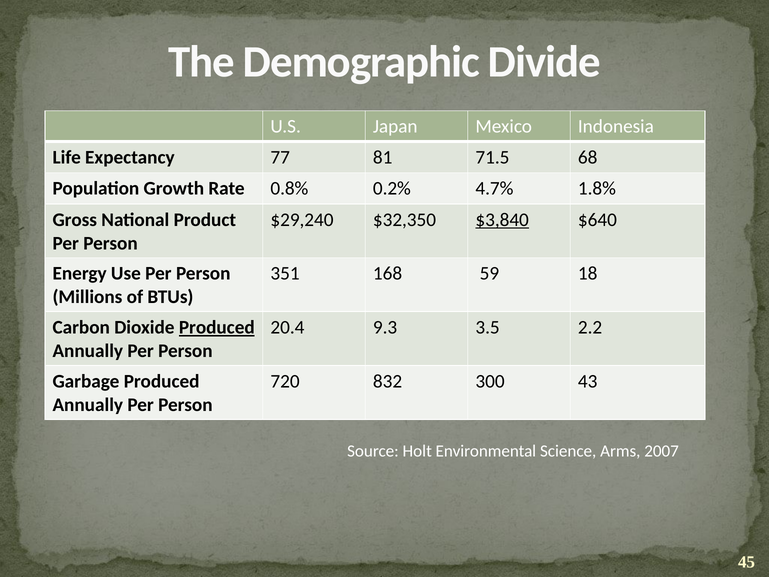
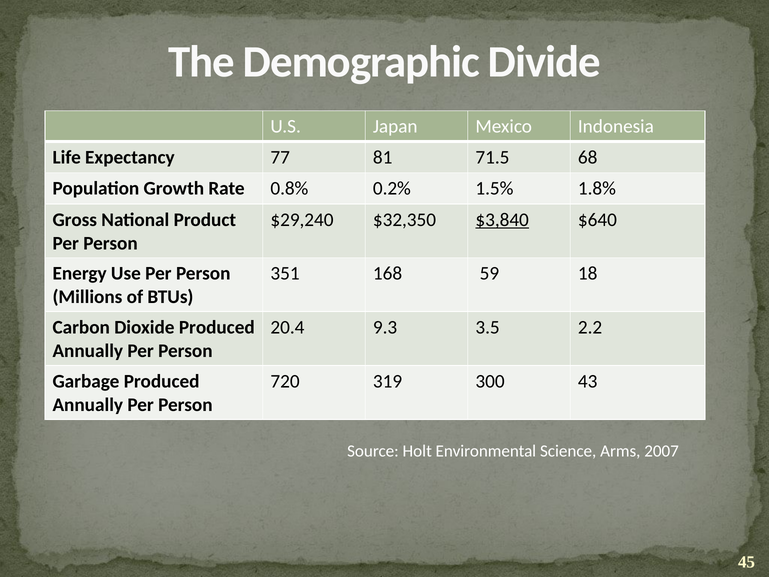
4.7%: 4.7% -> 1.5% (494, 188)
Produced underline: present -> none (217, 327)
832: 832 -> 319 (388, 381)
